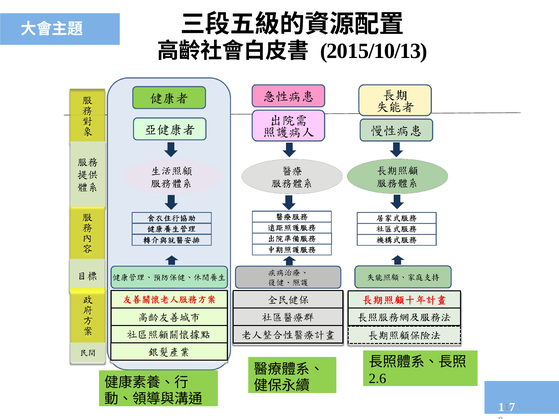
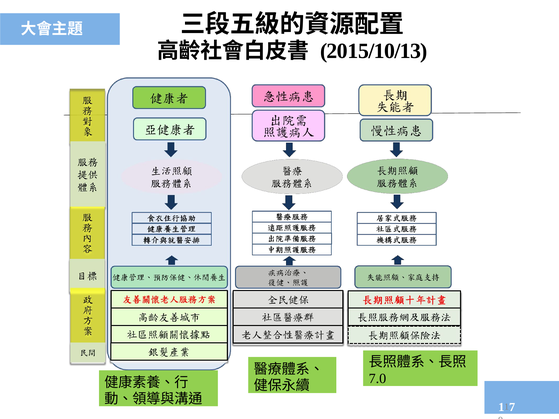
2.6: 2.6 -> 7.0 (377, 379)
